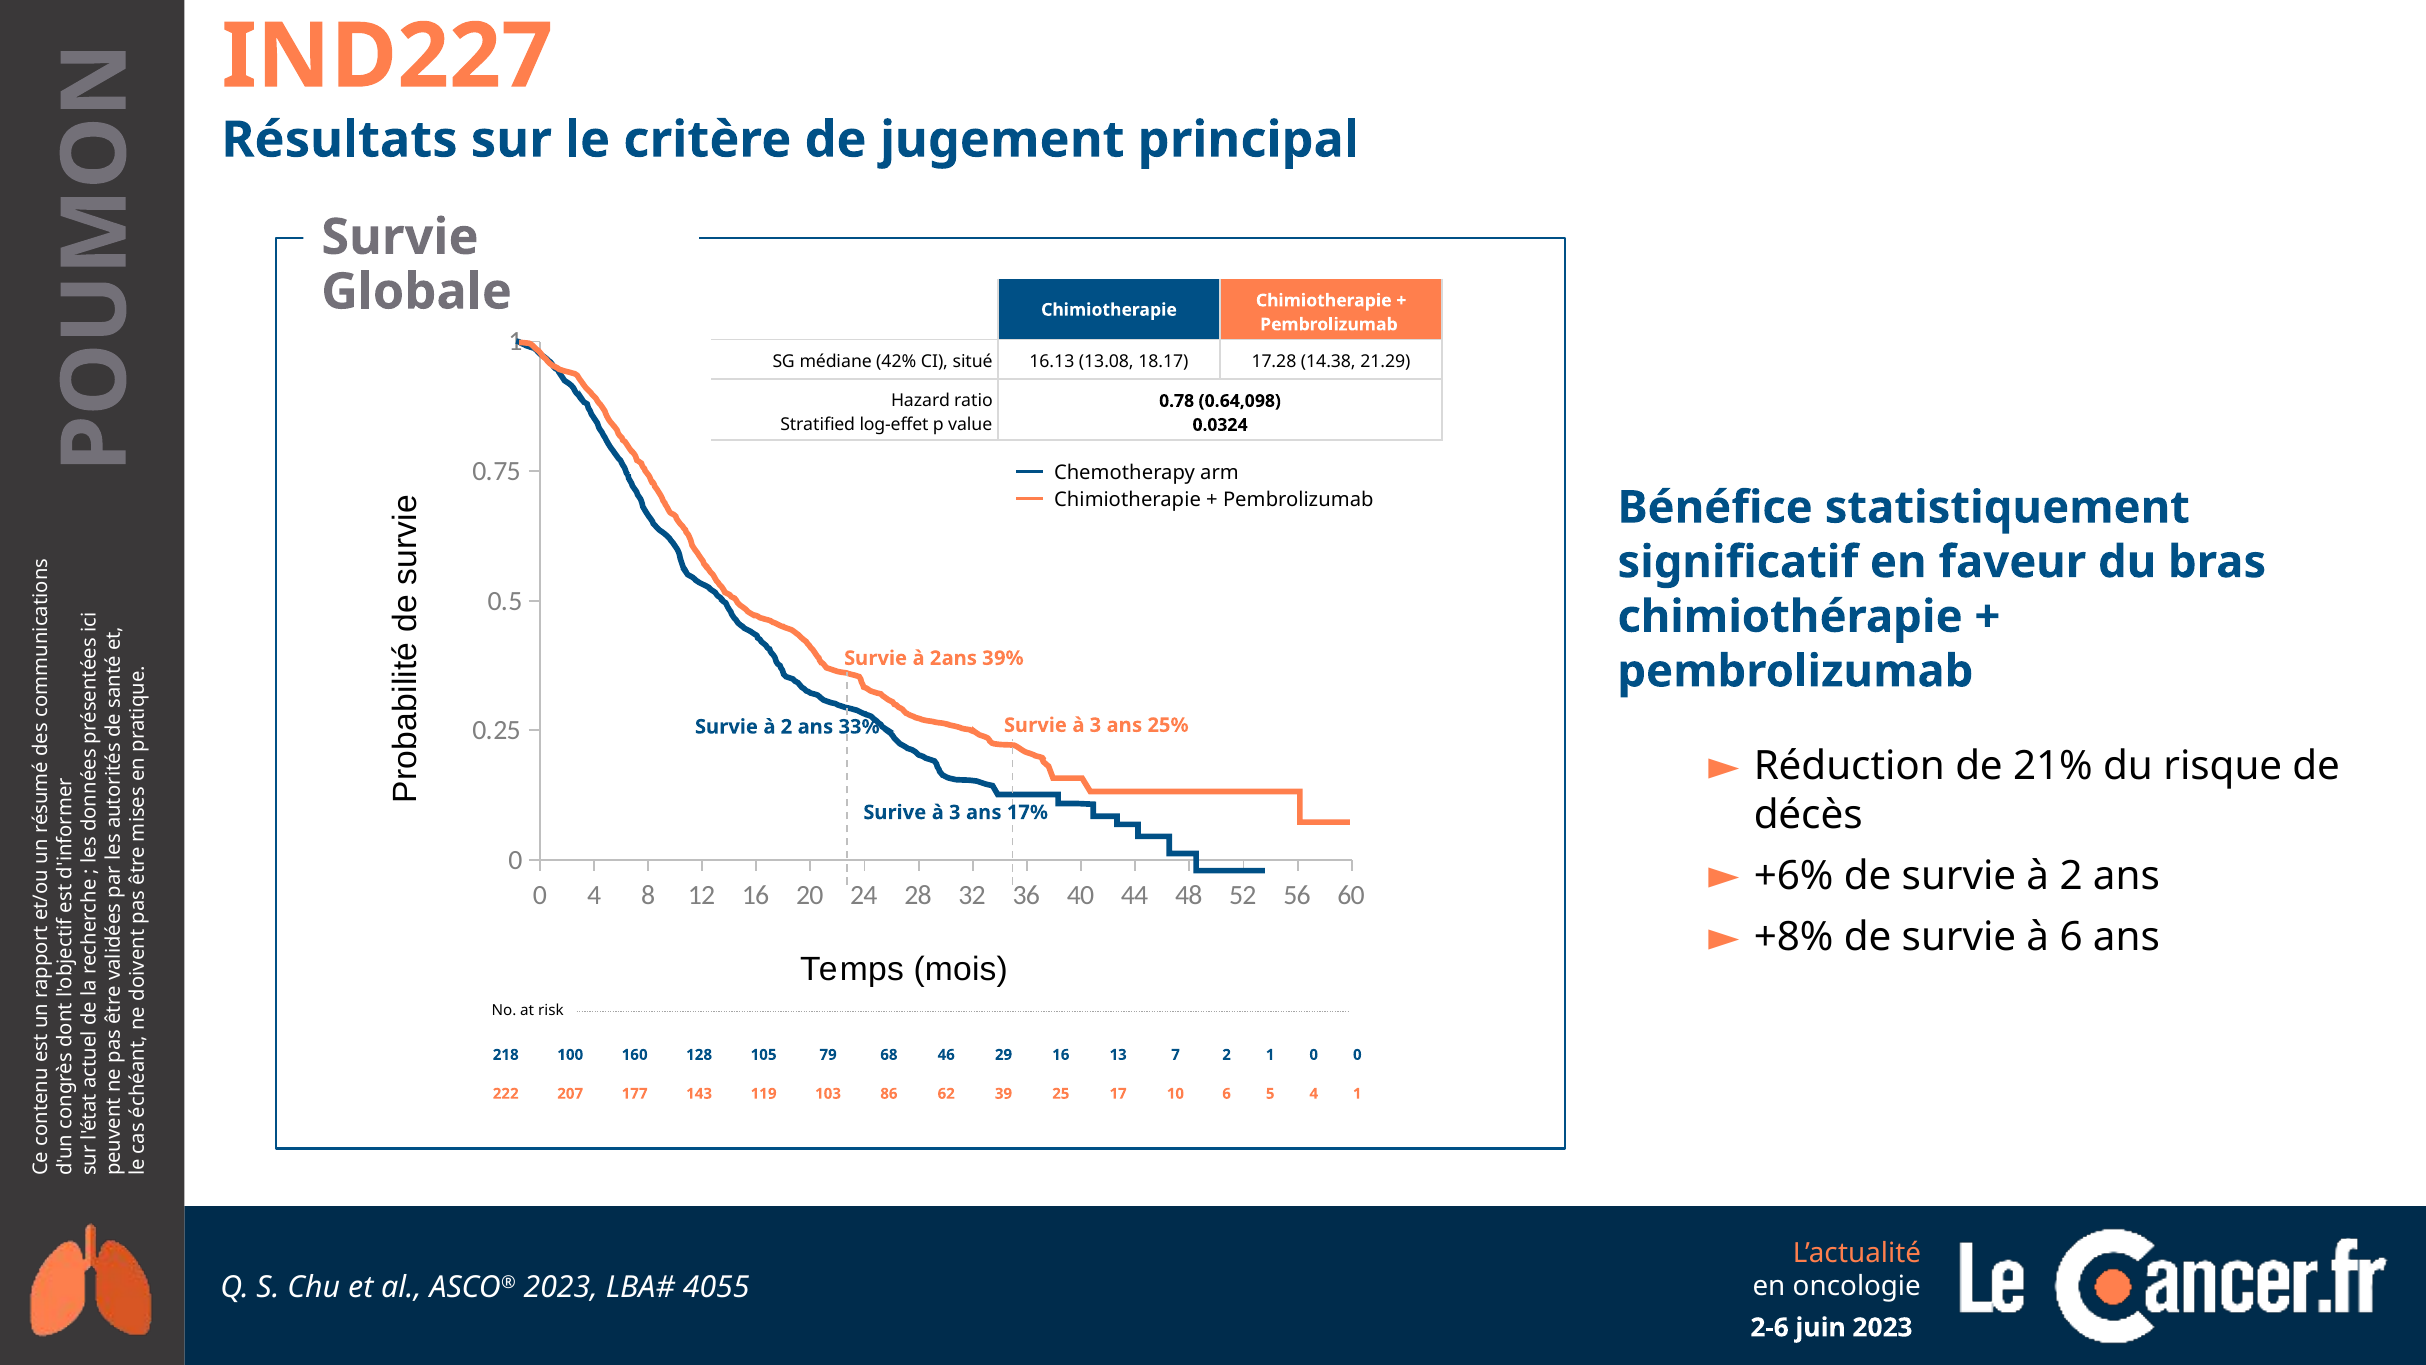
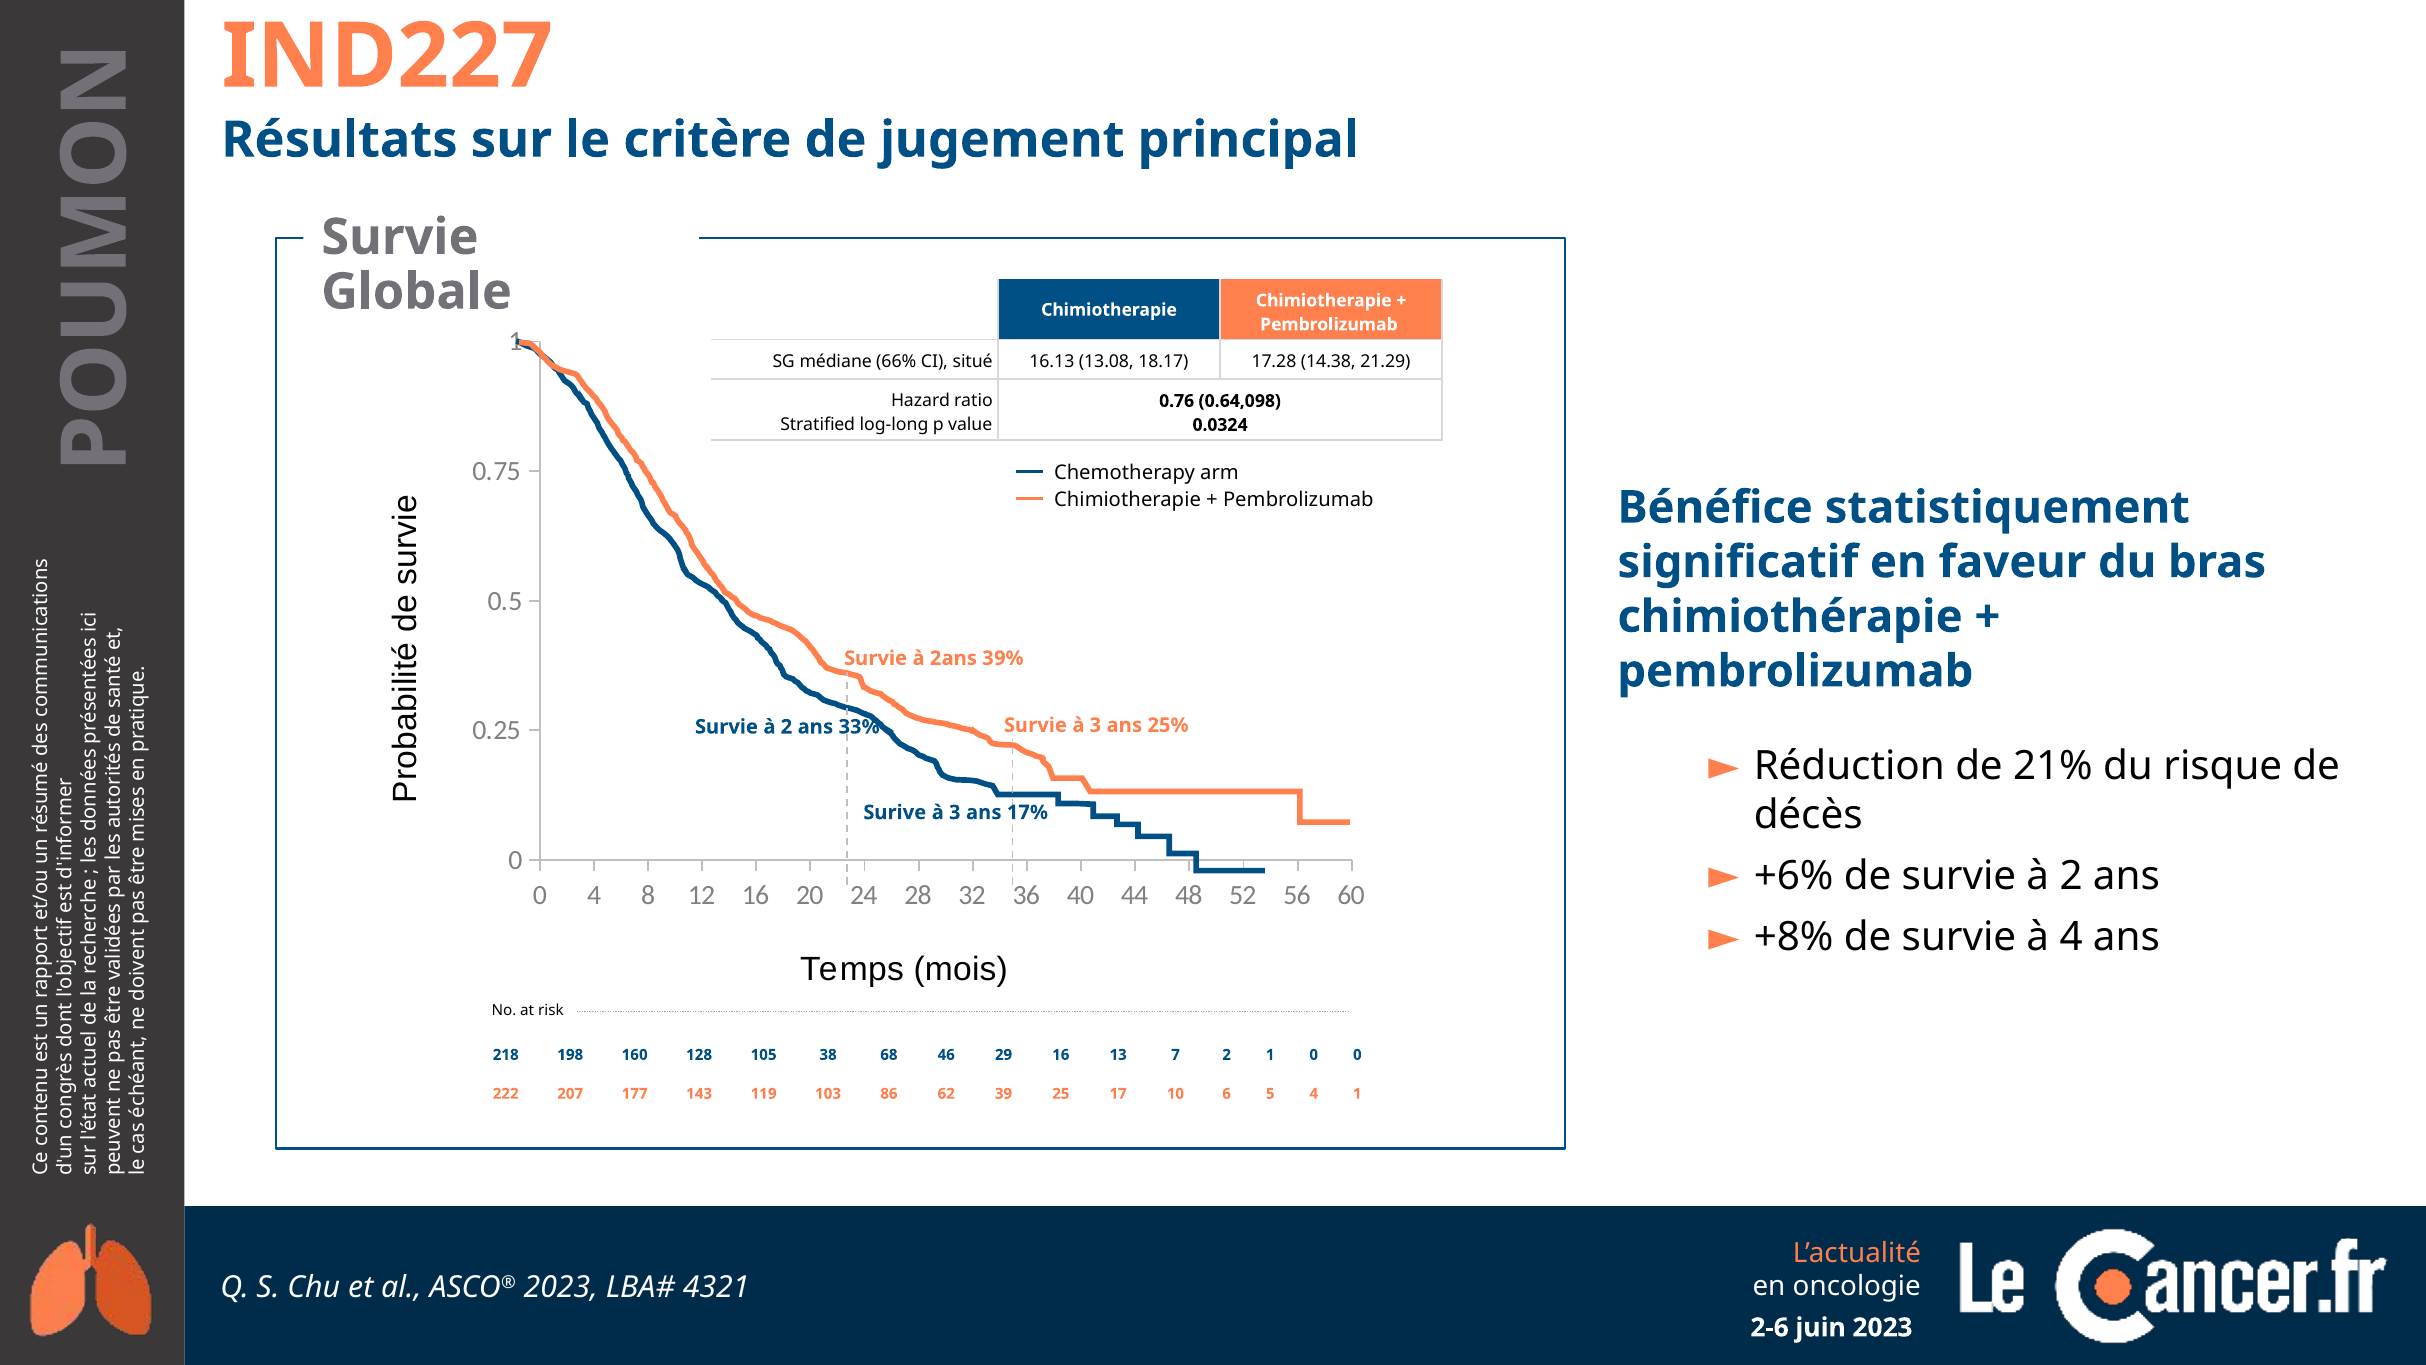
42%: 42% -> 66% (896, 361)
0.78: 0.78 -> 0.76 (1177, 401)
log-effet: log-effet -> log-long (894, 425)
à 6: 6 -> 4 (2071, 937)
100: 100 -> 198 (570, 1055)
79: 79 -> 38 (828, 1055)
4055: 4055 -> 4321 (716, 1287)
